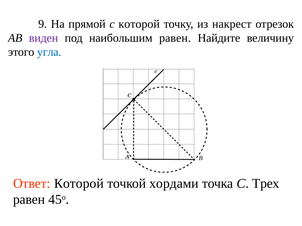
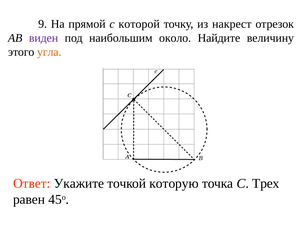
наибольшим равен: равен -> около (175, 38)
угла colour: blue -> orange (49, 52)
Ответ Которой: Которой -> Укажите (79, 184)
хордами: хордами -> которую (174, 184)
